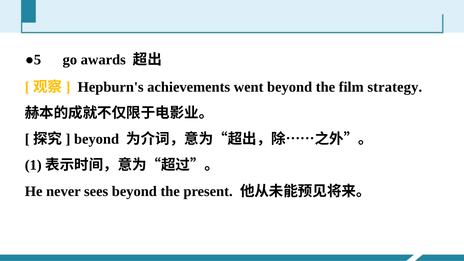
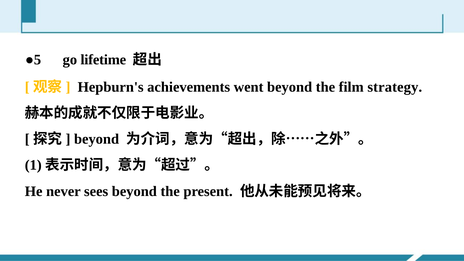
awards: awards -> lifetime (103, 60)
